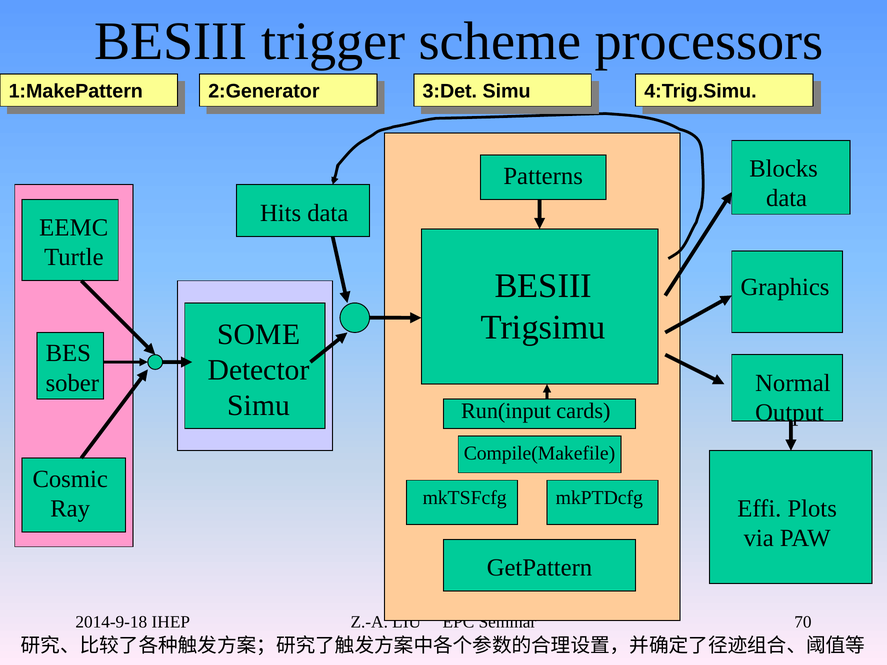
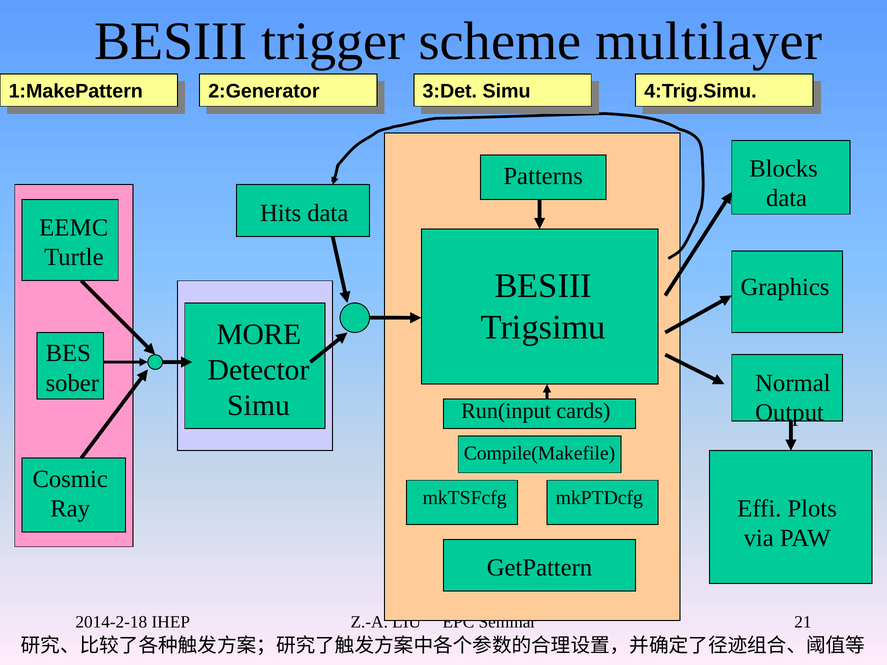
processors: processors -> multilayer (709, 41)
SOME: SOME -> MORE (259, 335)
2014-9-18: 2014-9-18 -> 2014-2-18 (111, 622)
70: 70 -> 21 (803, 622)
